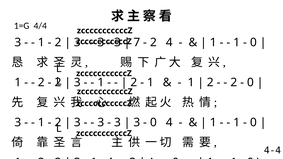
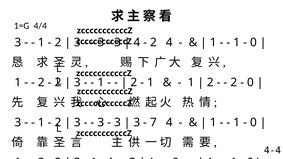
7: 7 -> 4 (137, 42)
0: 0 -> 7 (153, 123)
